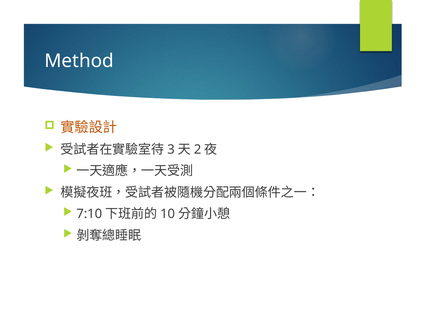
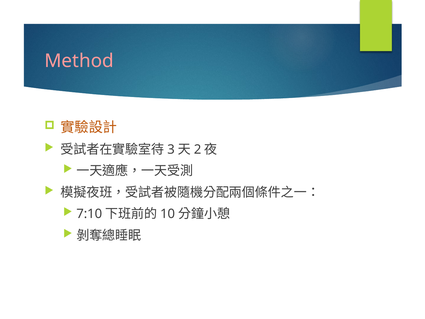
Method colour: white -> pink (79, 61)
